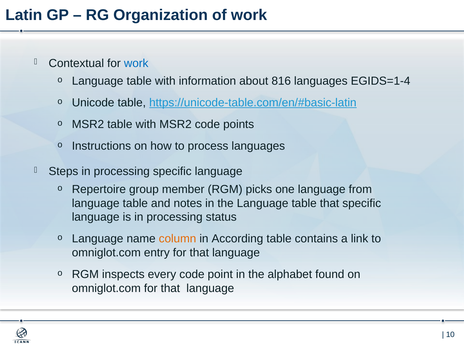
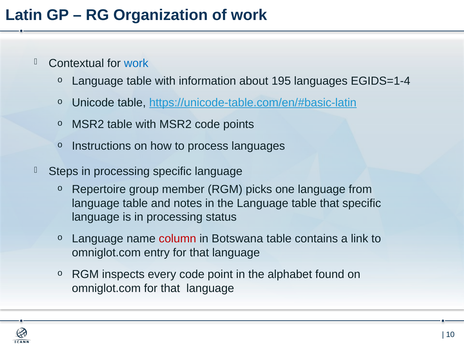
816: 816 -> 195 (281, 81)
column colour: orange -> red (178, 239)
According: According -> Botswana (237, 239)
